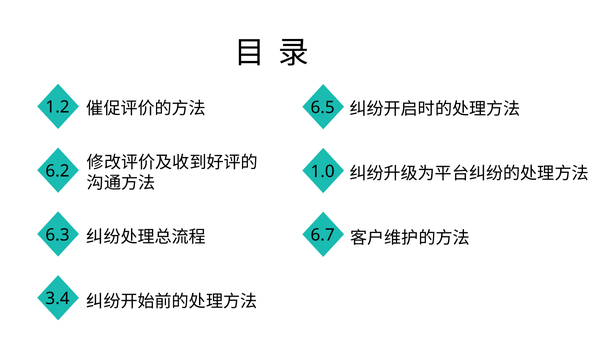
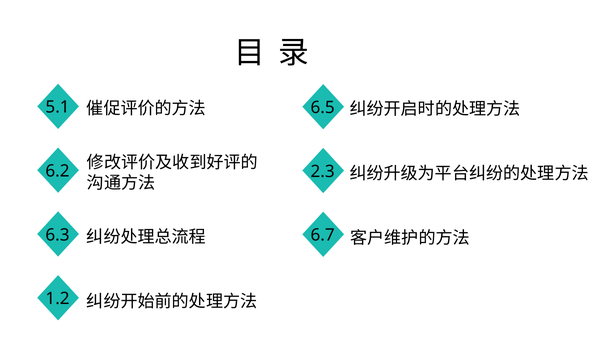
1.2: 1.2 -> 5.1 (58, 107)
1.0: 1.0 -> 2.3 (323, 172)
3.4: 3.4 -> 1.2 (58, 299)
